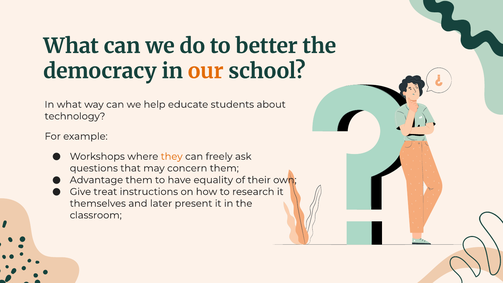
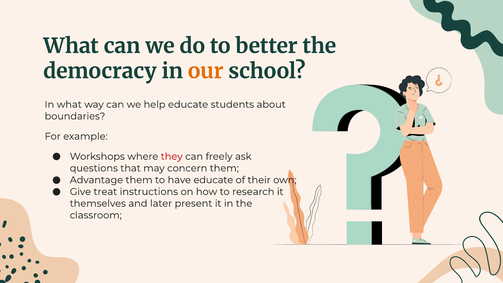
technology: technology -> boundaries (75, 116)
they colour: orange -> red (172, 156)
have equality: equality -> educate (213, 180)
